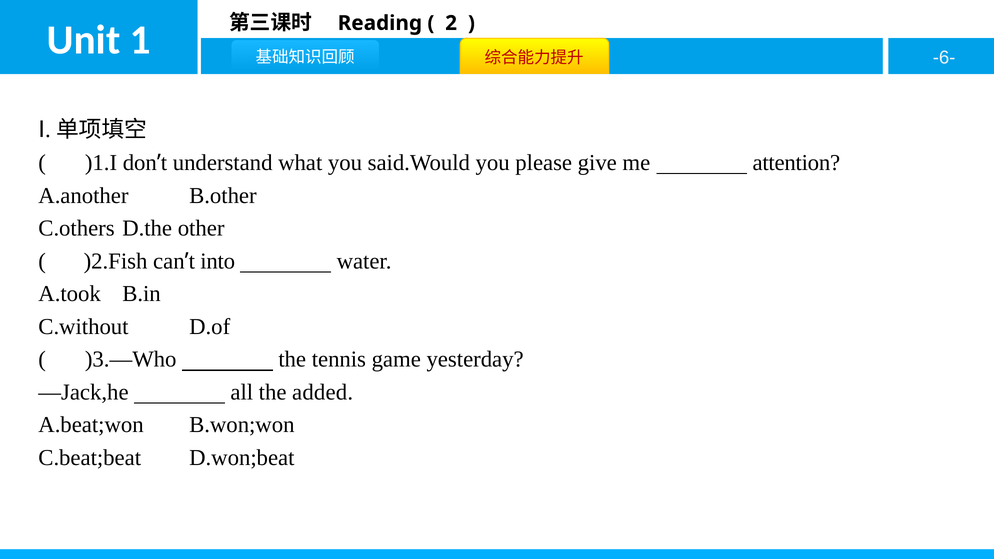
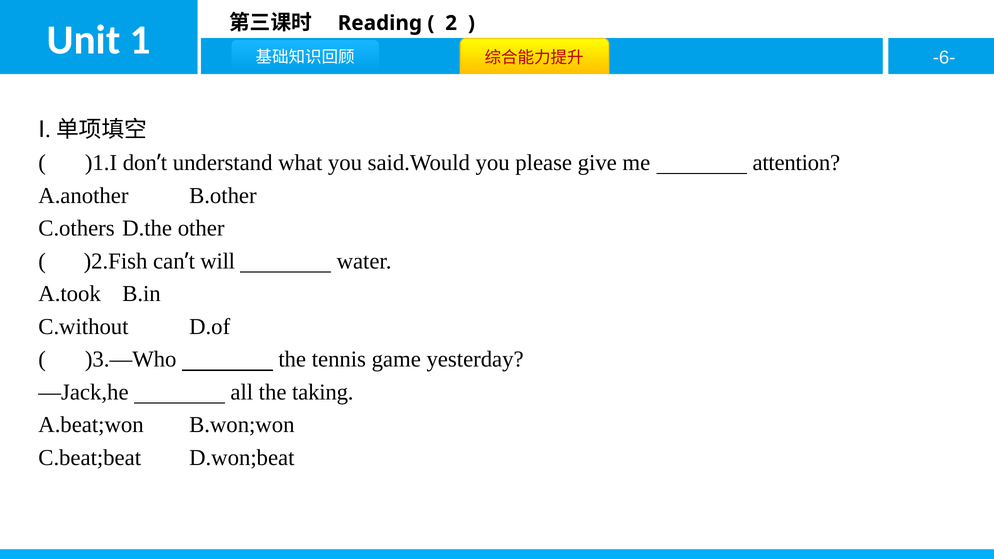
into: into -> will (218, 261)
added: added -> taking (323, 392)
